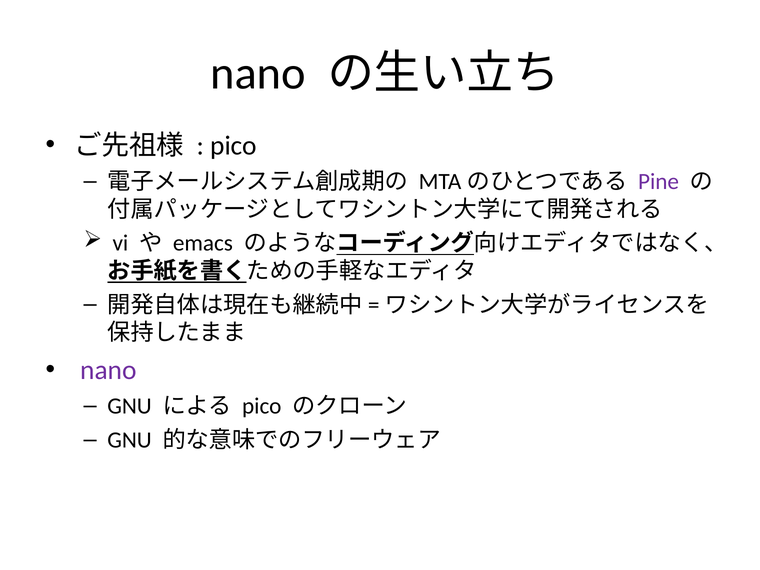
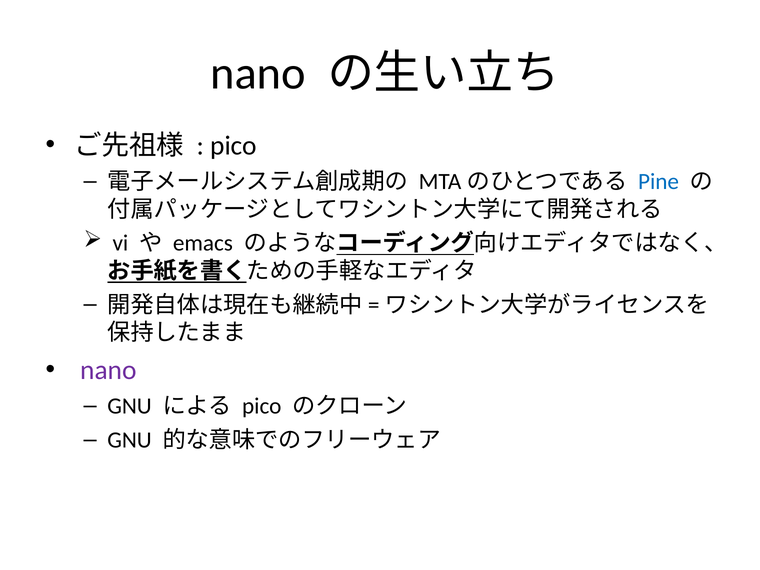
Pine colour: purple -> blue (659, 182)
